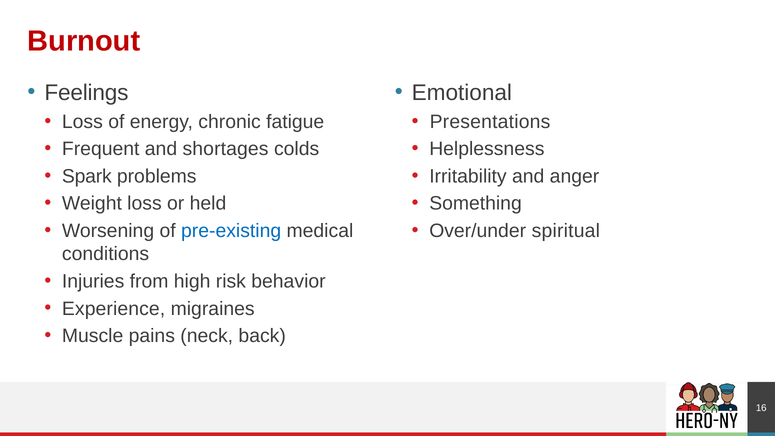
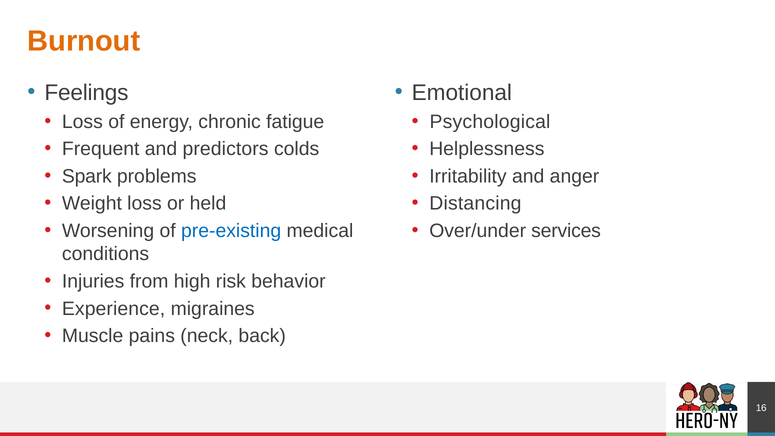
Burnout colour: red -> orange (84, 41)
Presentations: Presentations -> Psychological (490, 122)
shortages: shortages -> predictors (226, 149)
Something: Something -> Distancing (475, 203)
spiritual: spiritual -> services (566, 231)
